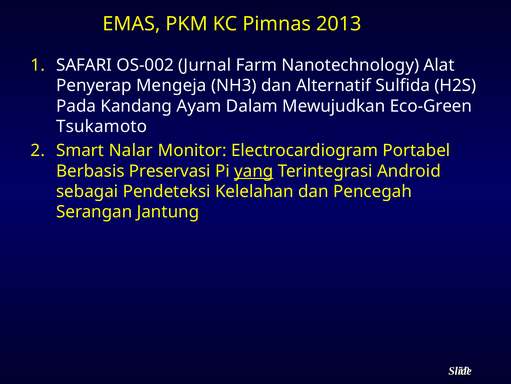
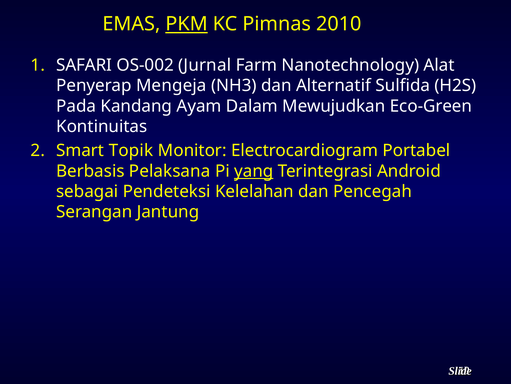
PKM underline: none -> present (187, 24)
2013: 2013 -> 2010 (339, 24)
Tsukamoto: Tsukamoto -> Kontinuitas (102, 126)
Nalar: Nalar -> Topik (131, 150)
Preservasi: Preservasi -> Pelaksana (170, 171)
